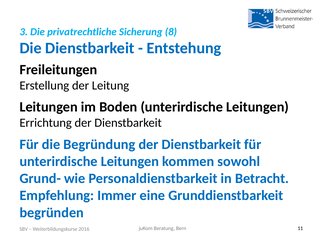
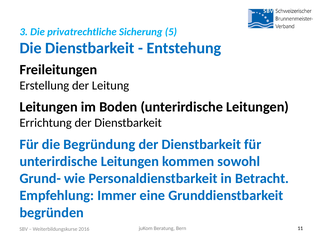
8: 8 -> 5 (171, 32)
